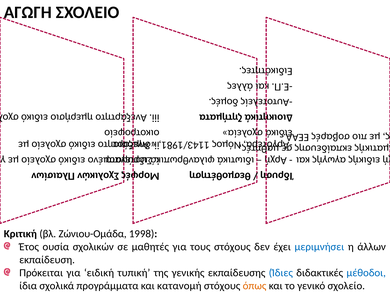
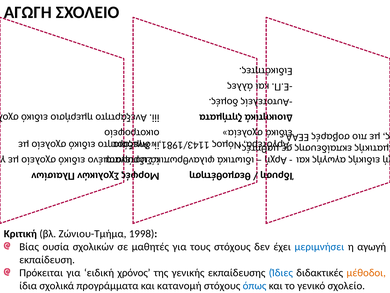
Ζώνιου-Ομάδα: Ζώνιου-Ομάδα -> Ζώνιου-Τμήμα (93, 233)
Έτος: Έτος -> Βίας (29, 246)
άλλων: άλλων -> αγωγή (372, 246)
τυπική: τυπική -> χρόνος (134, 272)
μέθοδοι colour: blue -> orange (366, 272)
όπως colour: orange -> blue (255, 285)
